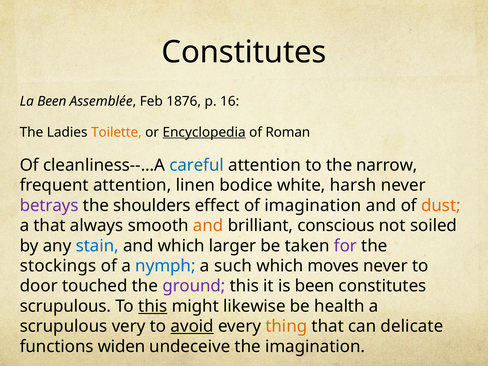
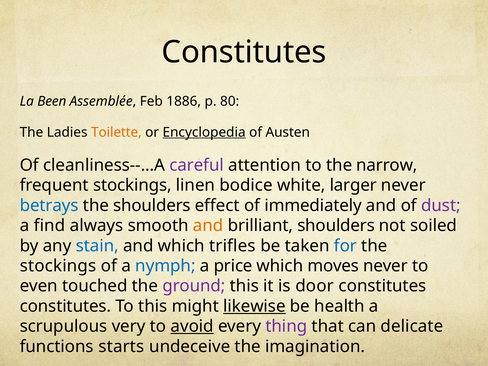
1876: 1876 -> 1886 (184, 101)
16: 16 -> 80 (230, 101)
Roman: Roman -> Austen (288, 132)
careful colour: blue -> purple (197, 165)
frequent attention: attention -> stockings (132, 185)
harsh: harsh -> larger (353, 185)
betrays colour: purple -> blue (49, 205)
of imagination: imagination -> immediately (313, 205)
dust colour: orange -> purple (441, 205)
a that: that -> find (49, 226)
brilliant conscious: conscious -> shoulders (336, 226)
larger: larger -> trifles (232, 246)
for colour: purple -> blue (345, 246)
such: such -> price (233, 266)
door: door -> even (39, 286)
is been: been -> door (315, 286)
scrupulous: scrupulous -> constitutes (65, 306)
this underline: present -> none (153, 306)
likewise underline: none -> present (254, 306)
thing colour: orange -> purple (286, 326)
widen: widen -> starts (121, 346)
